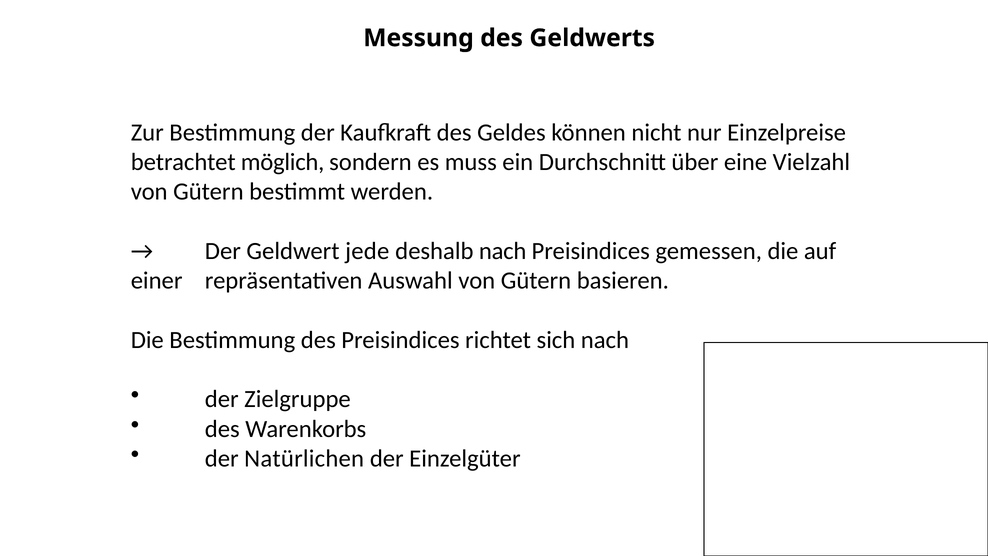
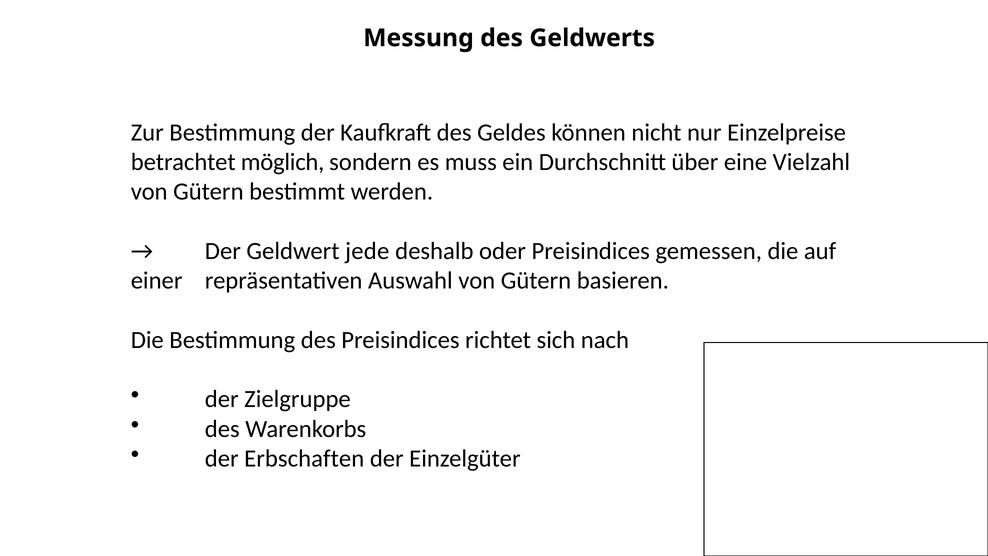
deshalb nach: nach -> oder (503, 251)
Natürlichen: Natürlichen -> Erbschaften (304, 458)
